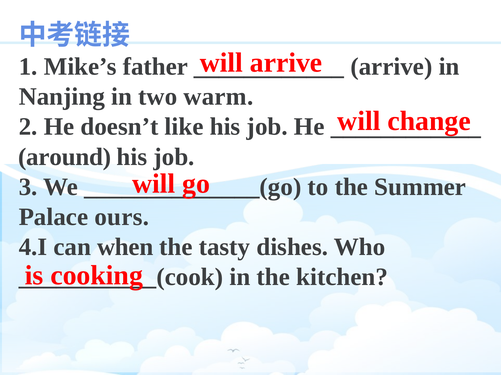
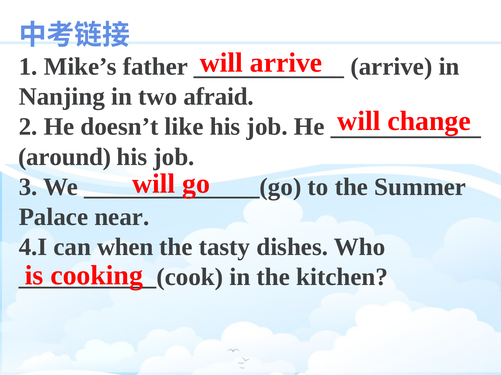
warm: warm -> afraid (219, 97)
ours: ours -> near (122, 217)
